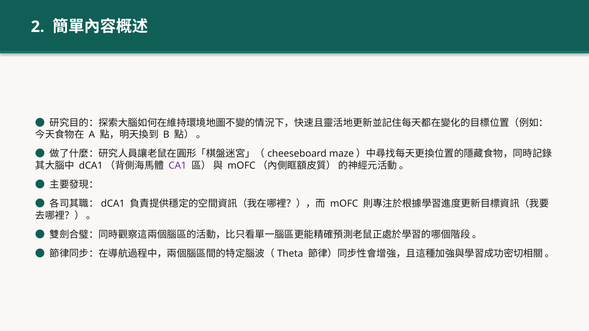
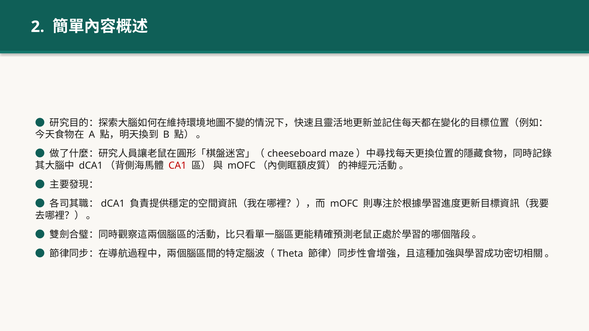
CA1 colour: purple -> red (178, 166)
